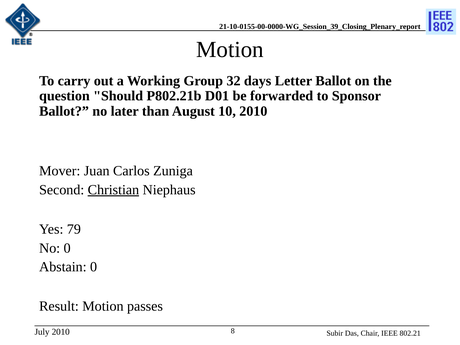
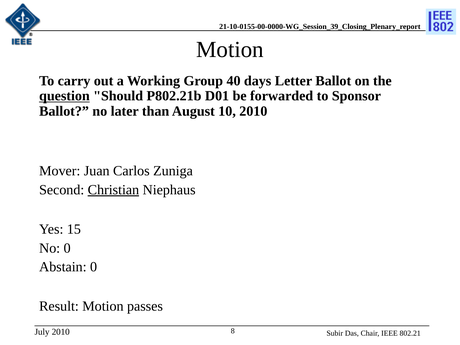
32: 32 -> 40 (234, 81)
question underline: none -> present (64, 96)
79: 79 -> 15 (74, 229)
